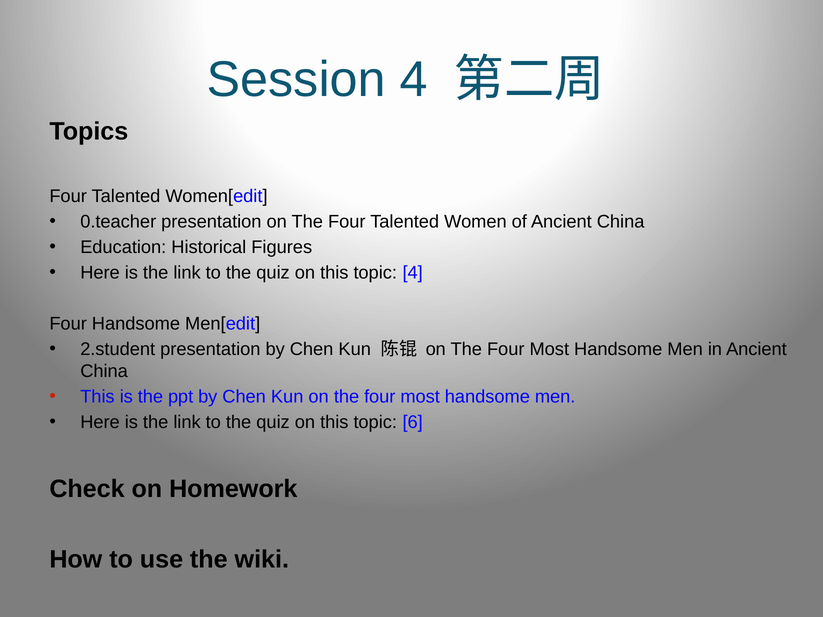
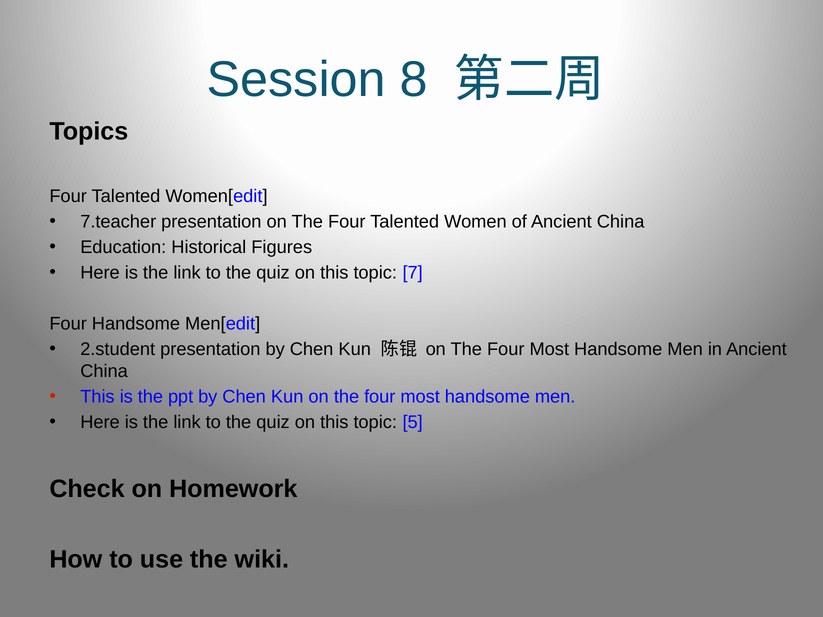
Session 4: 4 -> 8 (414, 80)
0.teacher: 0.teacher -> 7.teacher (118, 222)
topic 4: 4 -> 7 (413, 273)
6: 6 -> 5 (413, 423)
